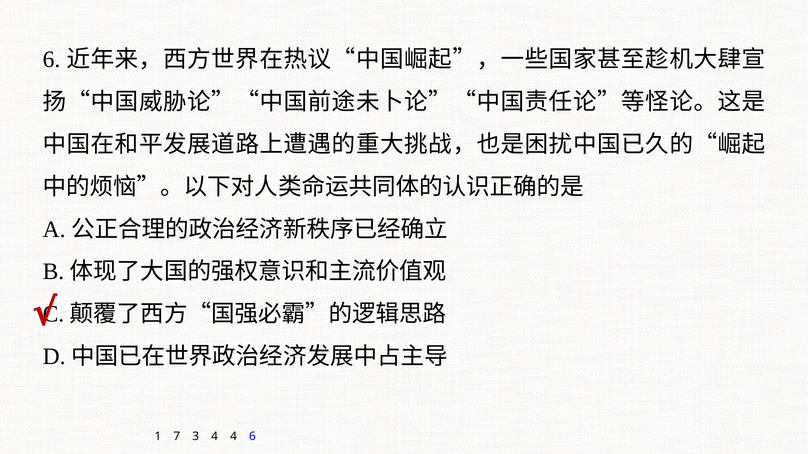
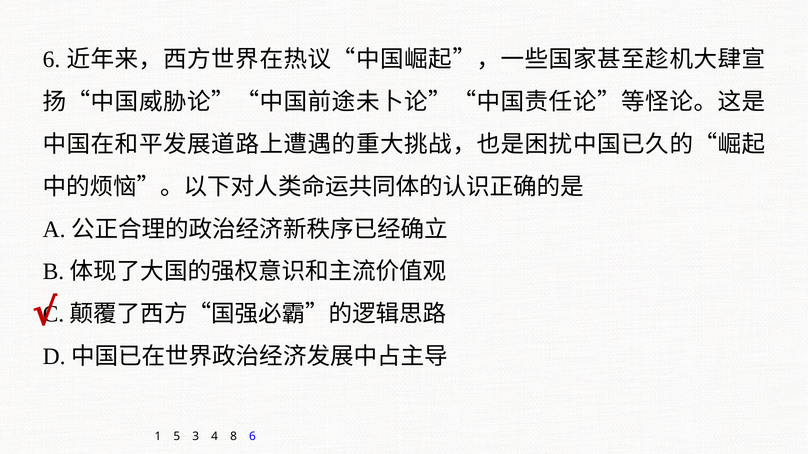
7: 7 -> 5 (177, 437)
4 4: 4 -> 8 (233, 437)
